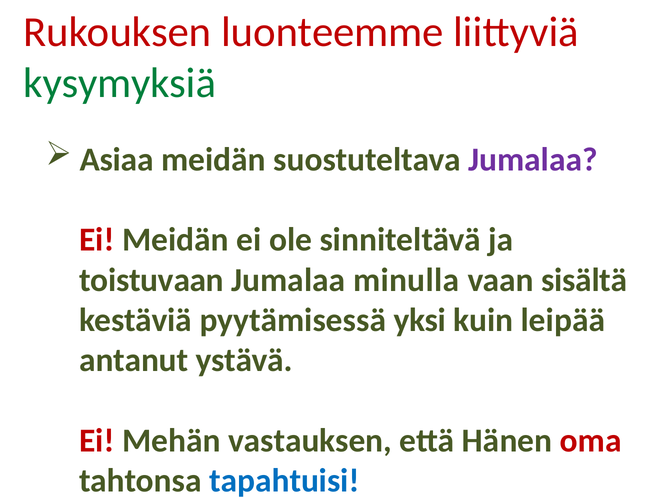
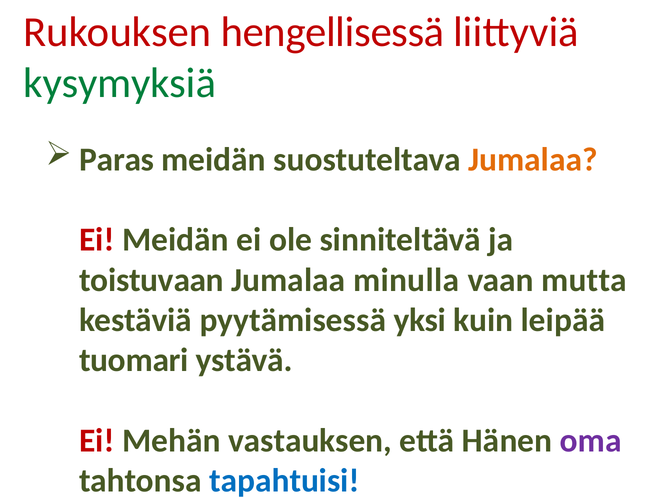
luonteemme: luonteemme -> hengellisessä (333, 32)
Asiaa: Asiaa -> Paras (117, 160)
Jumalaa colour: purple -> orange (533, 160)
sisältä: sisältä -> mutta (584, 280)
antanut: antanut -> tuomari (134, 361)
oma colour: red -> purple (591, 441)
